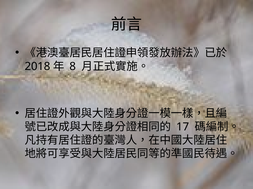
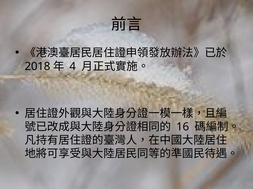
8: 8 -> 4 (73, 67)
17: 17 -> 16 (183, 127)
